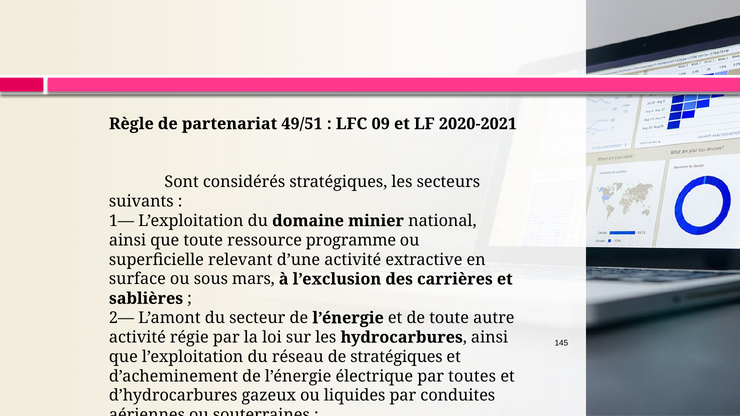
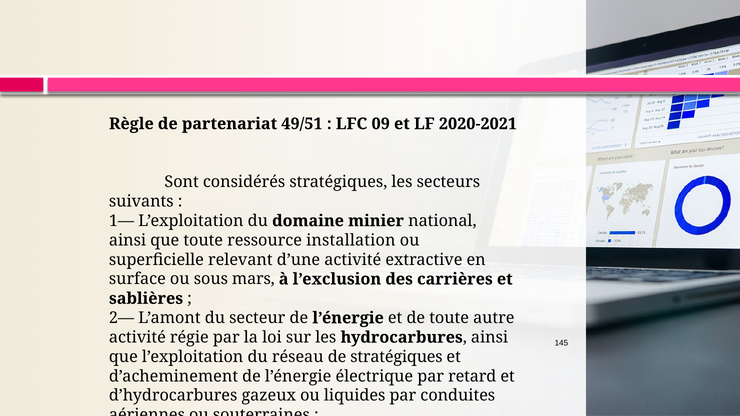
programme: programme -> installation (351, 240)
toutes: toutes -> retard (472, 376)
